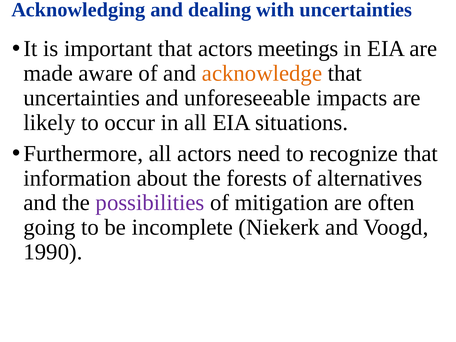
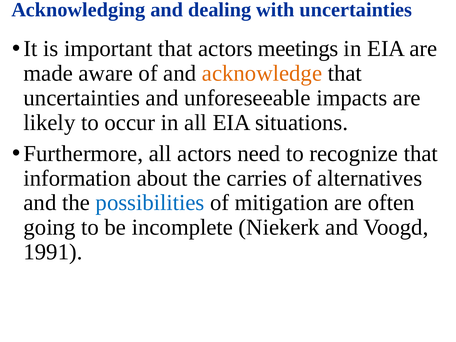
forests: forests -> carries (257, 178)
possibilities colour: purple -> blue (150, 203)
1990: 1990 -> 1991 (53, 252)
